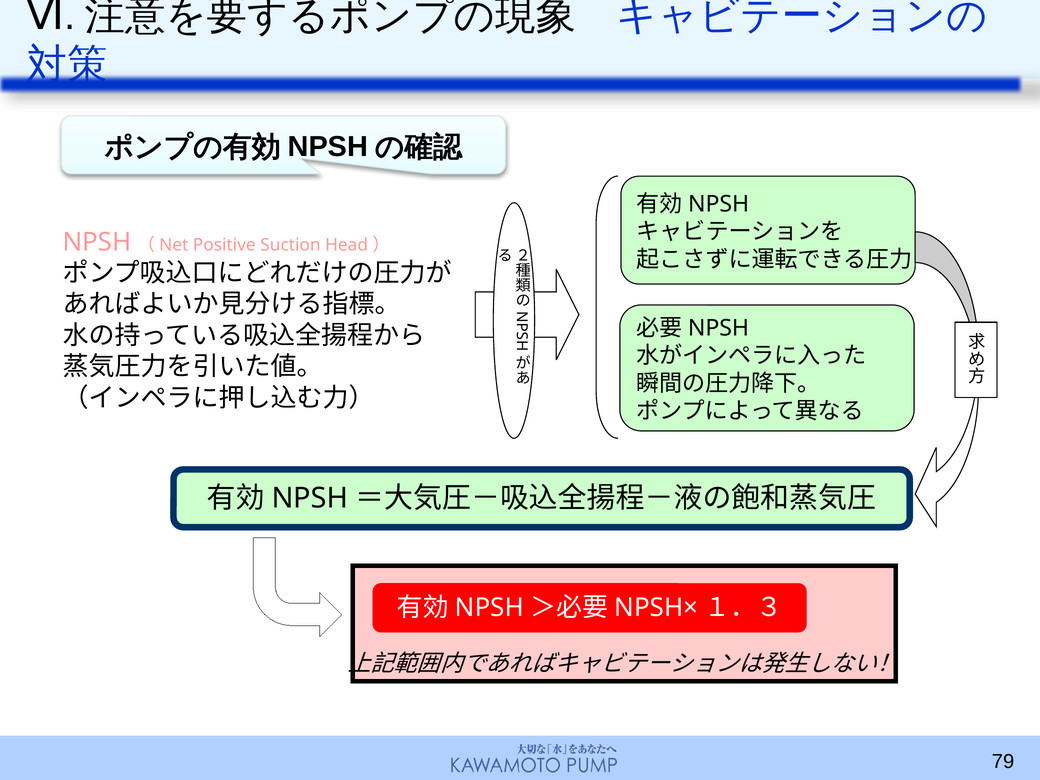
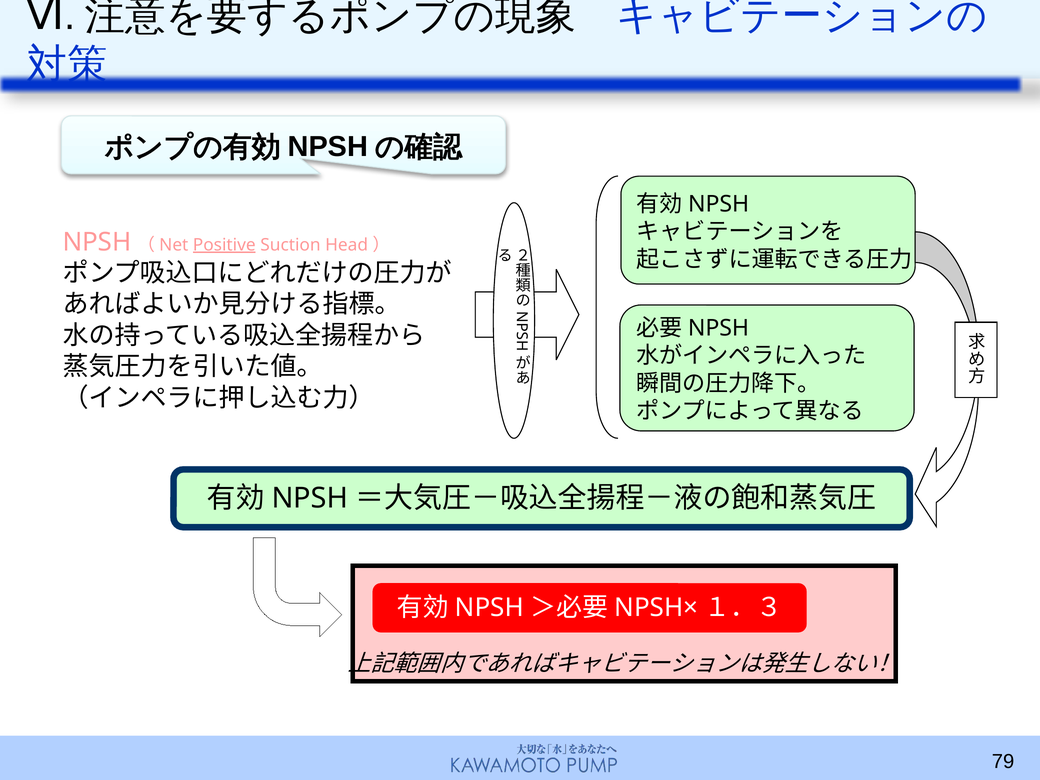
Positive underline: none -> present (224, 245)
